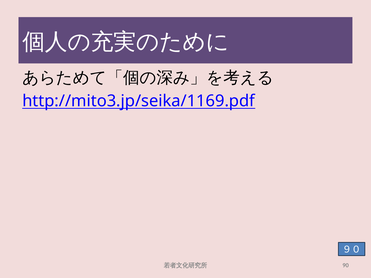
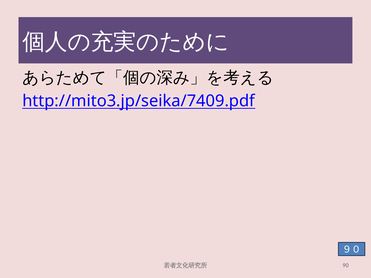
http://mito3.jp/seika/1169.pdf: http://mito3.jp/seika/1169.pdf -> http://mito3.jp/seika/7409.pdf (139, 101)
